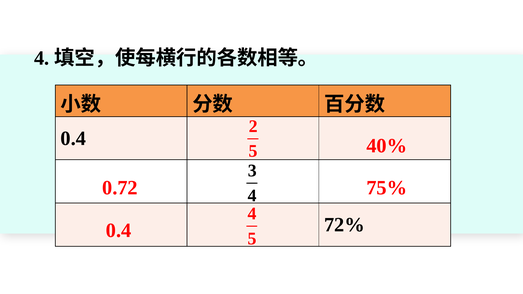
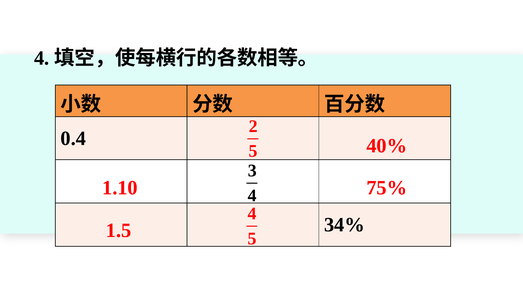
0.72: 0.72 -> 1.10 (120, 188)
72%: 72% -> 34% (344, 225)
0.4: 0.4 -> 1.5 (119, 231)
